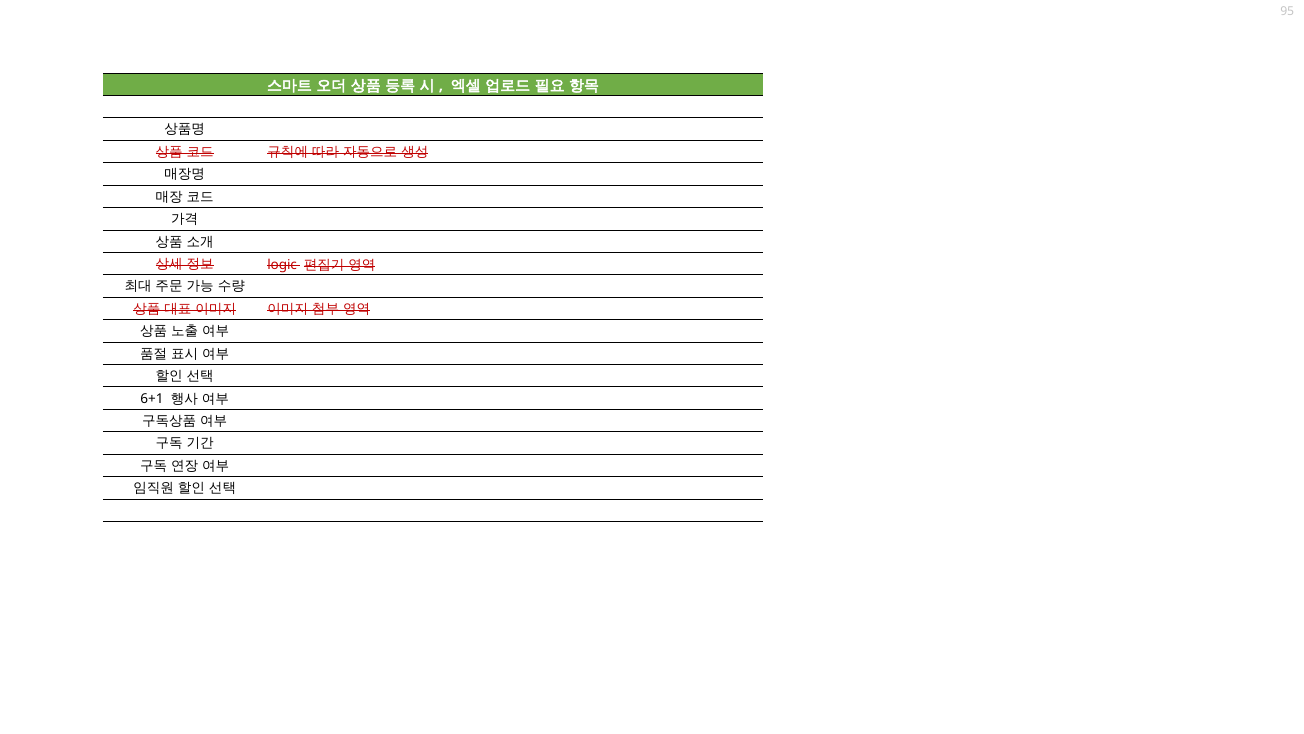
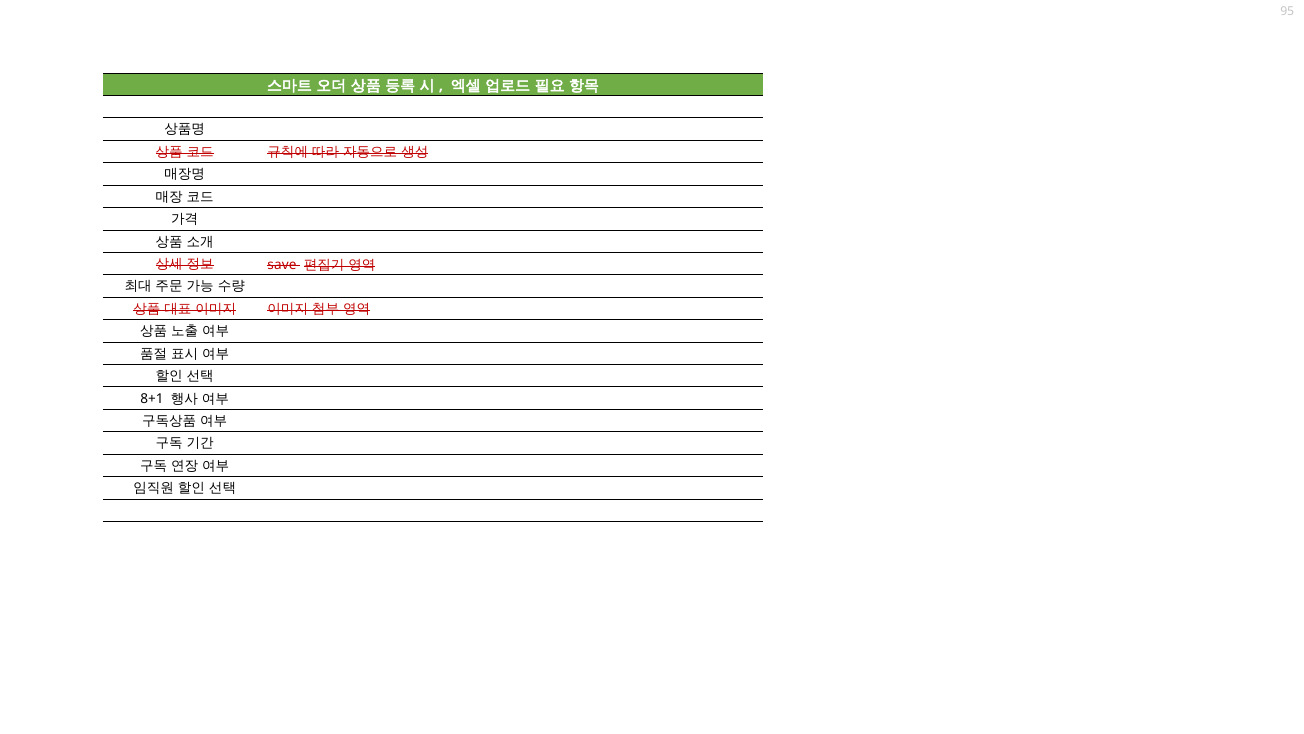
logic: logic -> save (282, 265)
6+1: 6+1 -> 8+1 (152, 399)
